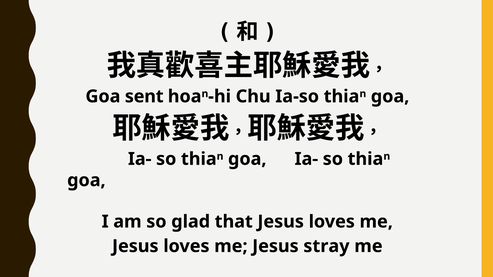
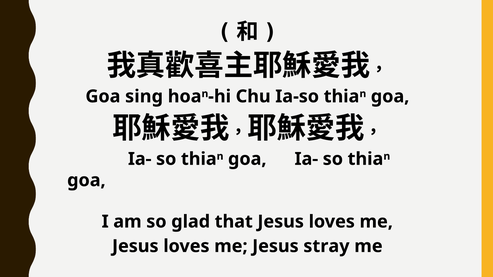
sent: sent -> sing (144, 97)
